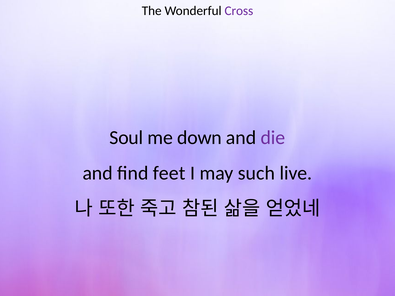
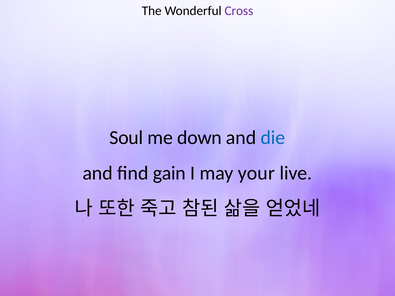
die colour: purple -> blue (273, 138)
feet: feet -> gain (169, 173)
such: such -> your (256, 173)
